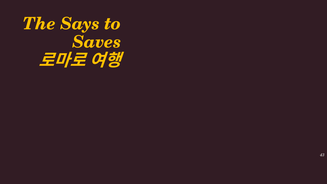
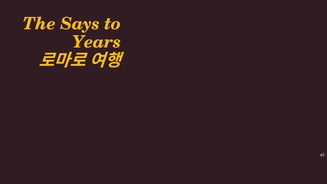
Saves: Saves -> Years (97, 42)
